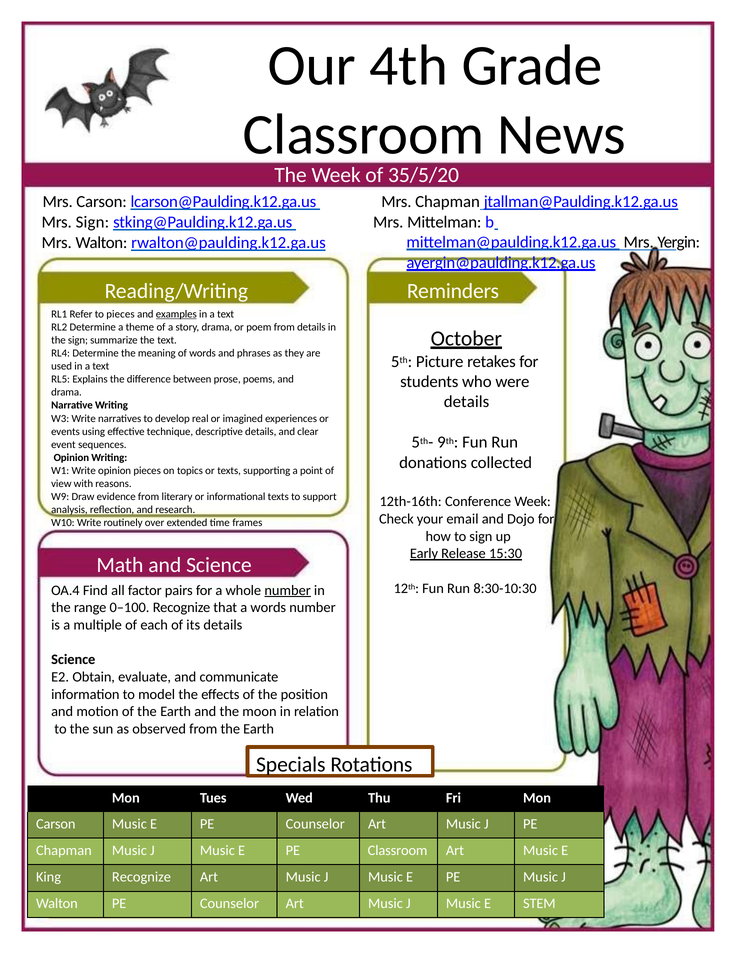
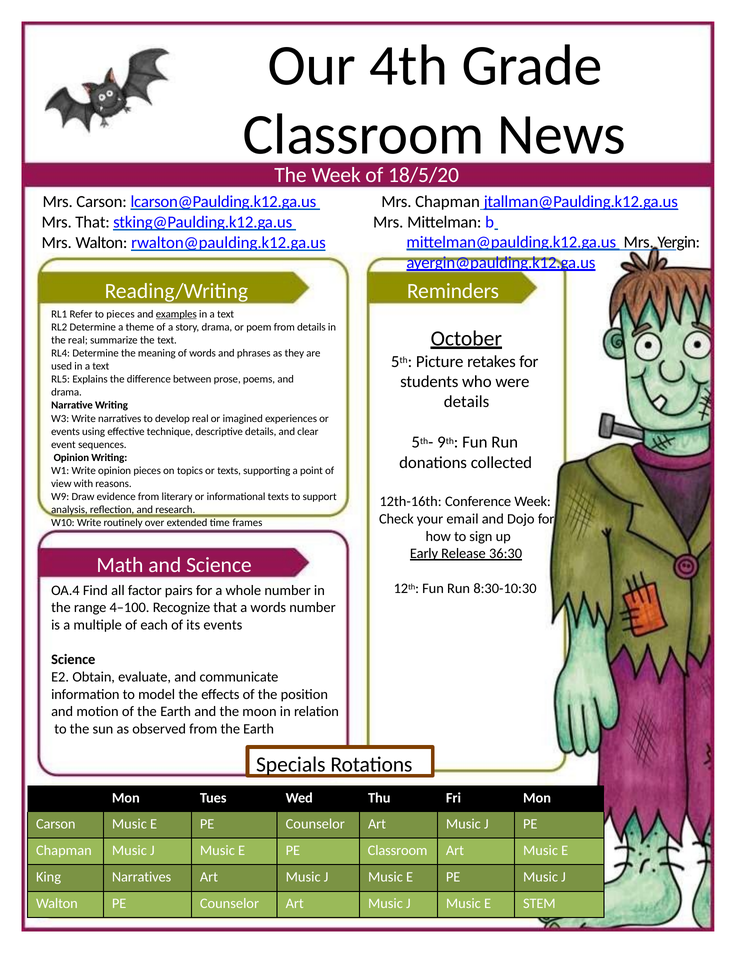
35/5/20: 35/5/20 -> 18/5/20 (424, 175)
Mrs Sign: Sign -> That (93, 222)
the sign: sign -> real (78, 340)
15:30: 15:30 -> 36:30 (506, 553)
number underline: present -> none (288, 590)
0–100: 0–100 -> 4–100 (130, 607)
its details: details -> events (223, 625)
King Recognize: Recognize -> Narratives (142, 876)
